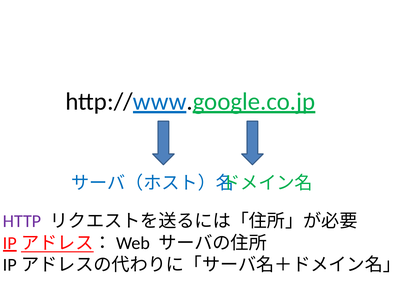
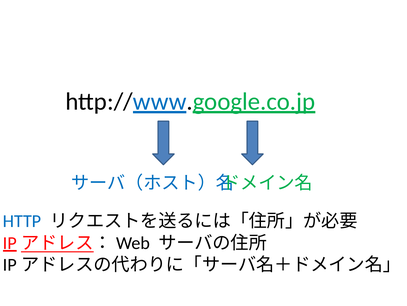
HTTP colour: purple -> blue (22, 221)
